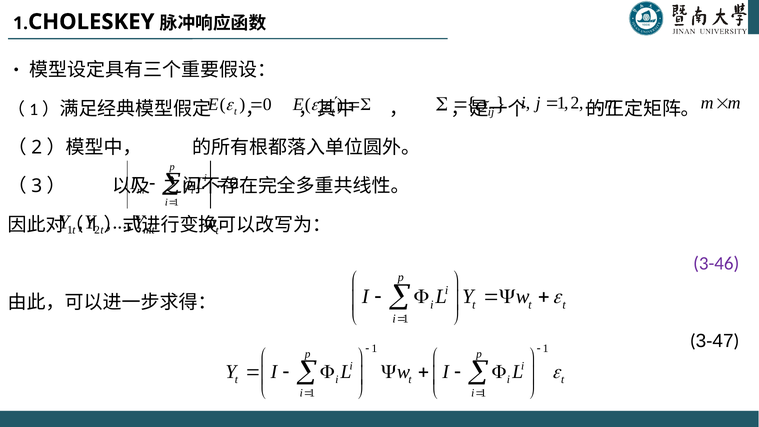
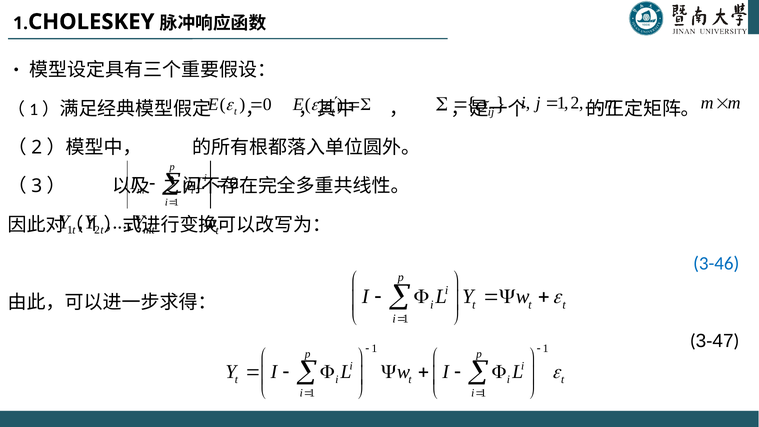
3-46 colour: purple -> blue (716, 264)
